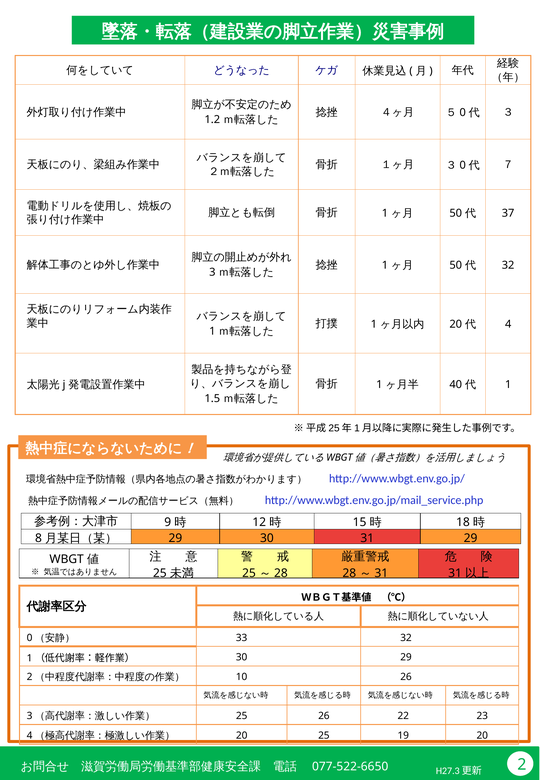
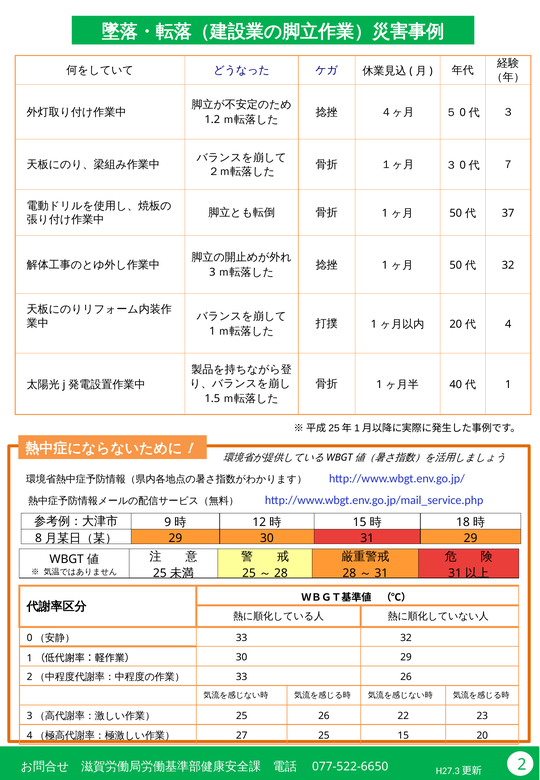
10: 10 -> 33 (242, 677)
20: 20 -> 27 (242, 735)
25 19: 19 -> 15 (403, 735)
